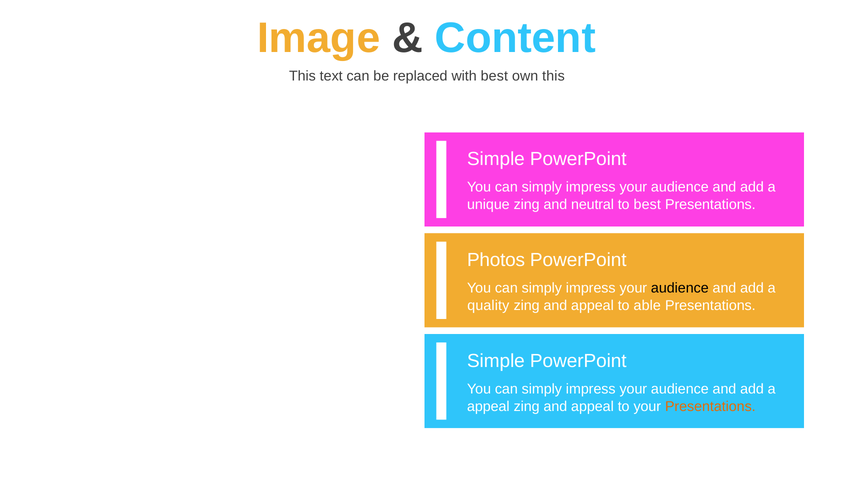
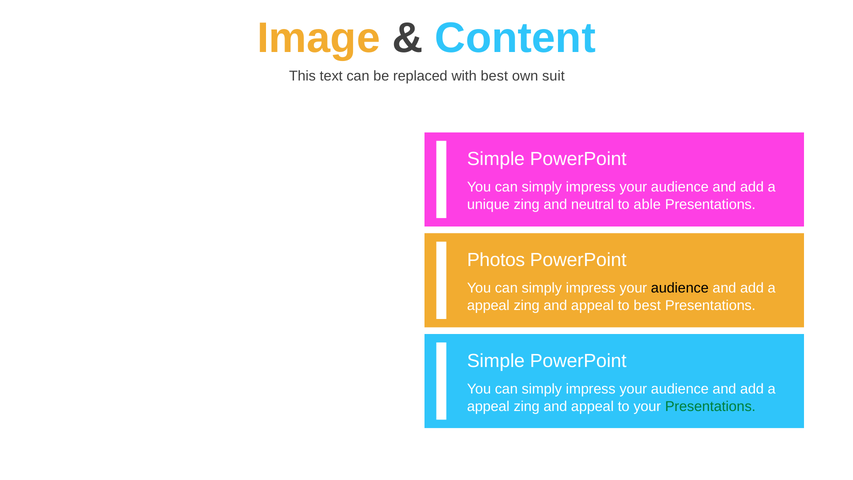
own this: this -> suit (553, 76)
to best: best -> able (647, 204)
quality: quality -> appeal (488, 305)
to able: able -> best (647, 305)
Presentations colour: orange -> green (710, 406)
